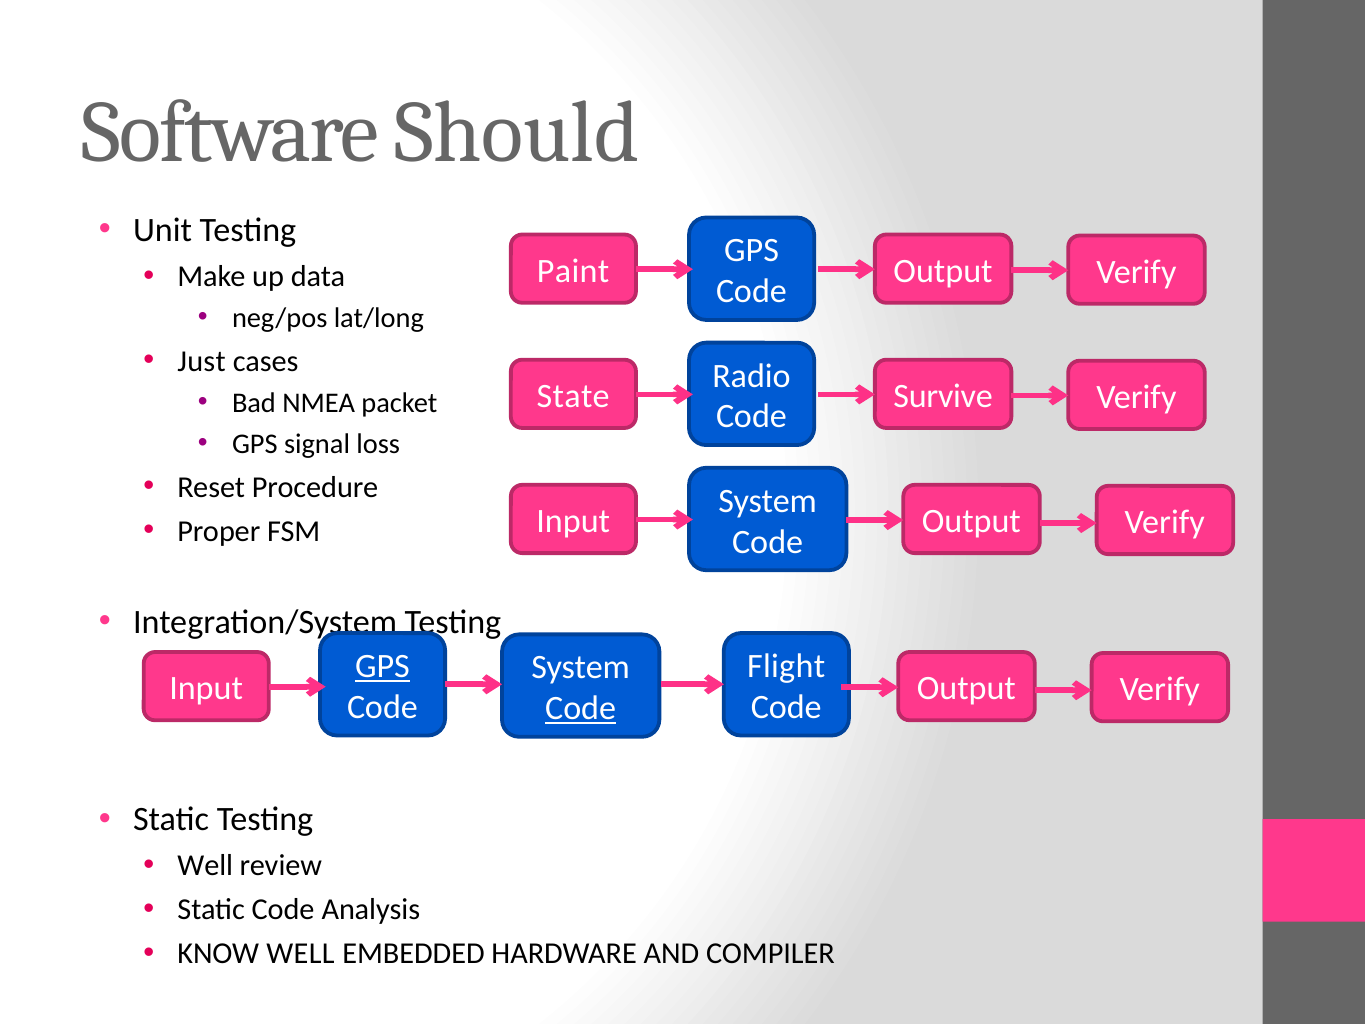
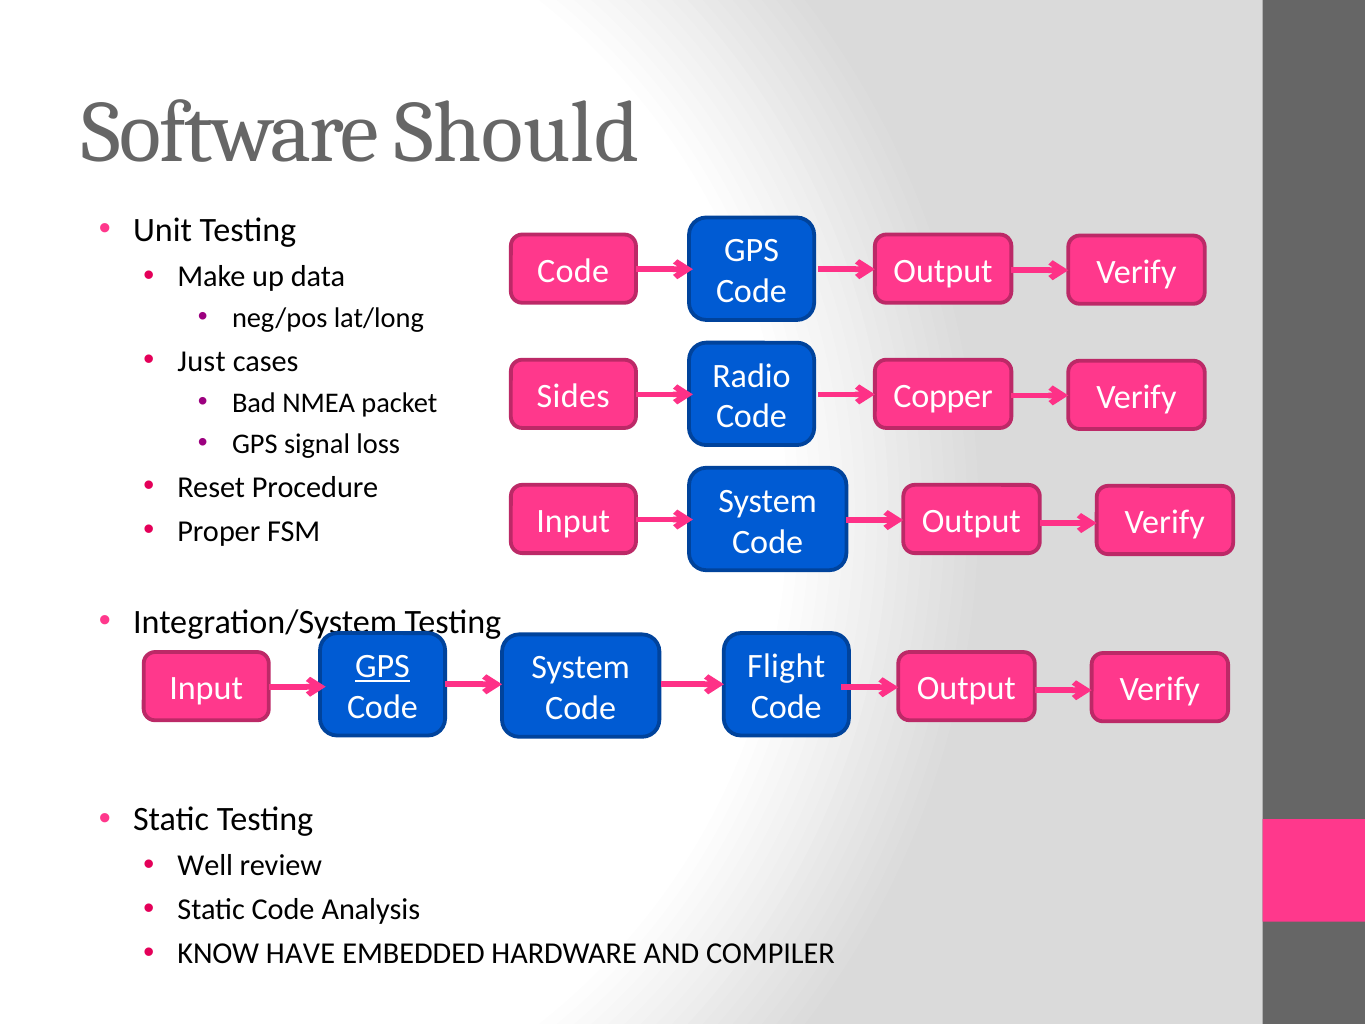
Paint: Paint -> Code (573, 271)
State: State -> Sides (573, 396)
Survive: Survive -> Copper (943, 396)
Code underline: present -> none (581, 708)
KNOW WELL: WELL -> HAVE (301, 953)
